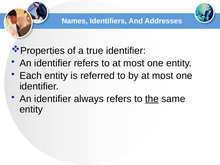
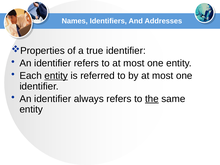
entity underline: none -> present (56, 76)
